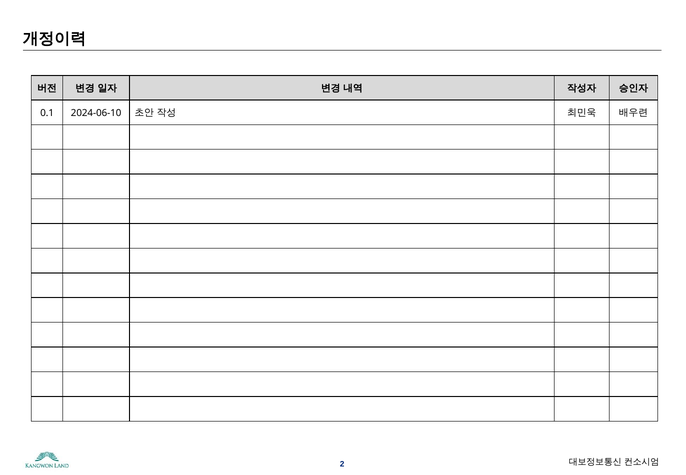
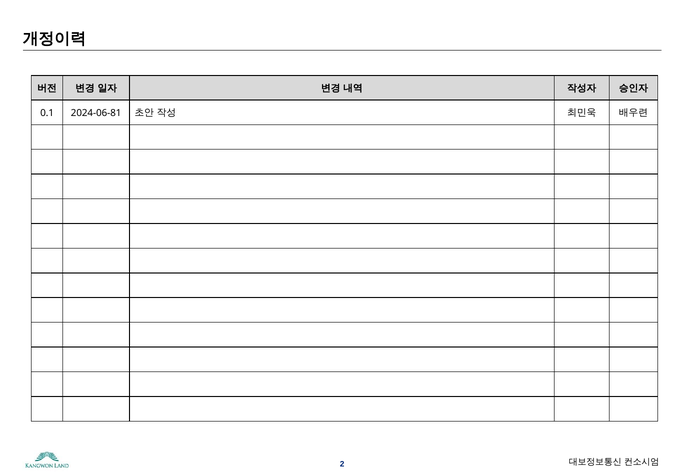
2024-06-10: 2024-06-10 -> 2024-06-81 (96, 113)
